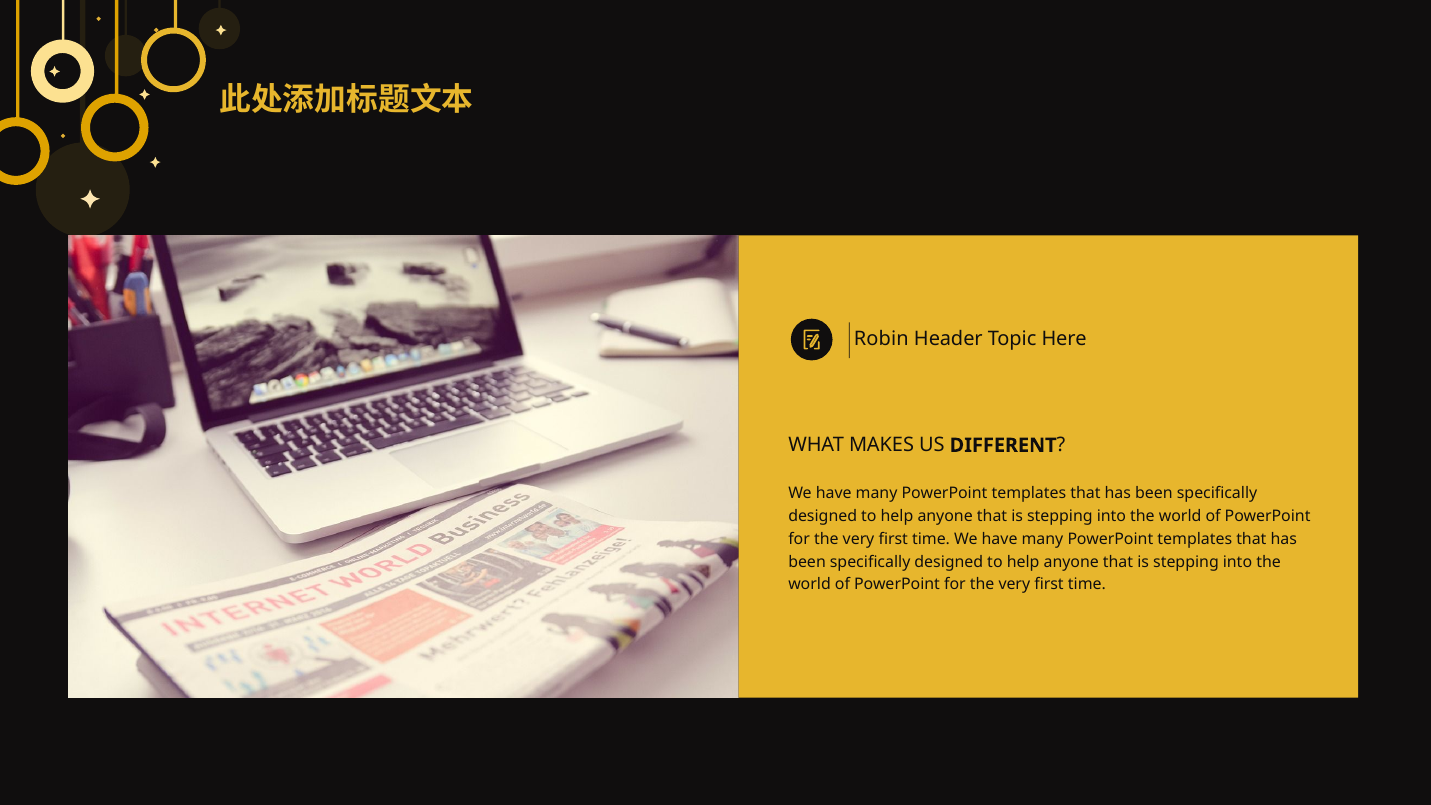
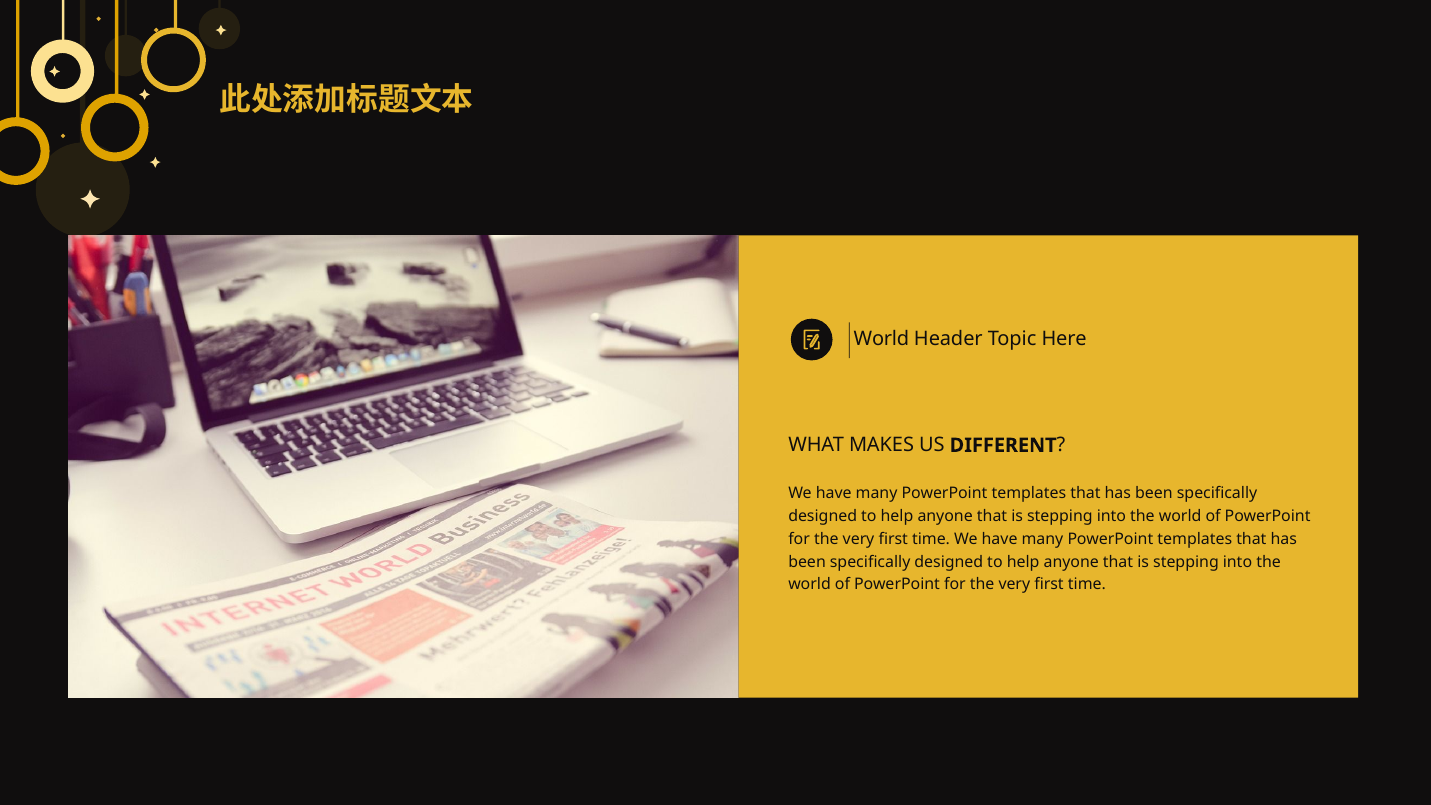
Robin: Robin -> World (881, 339)
